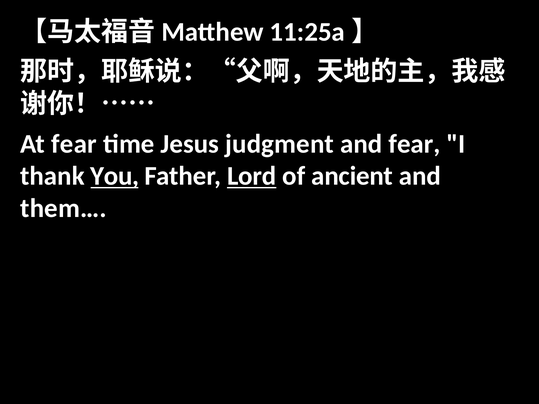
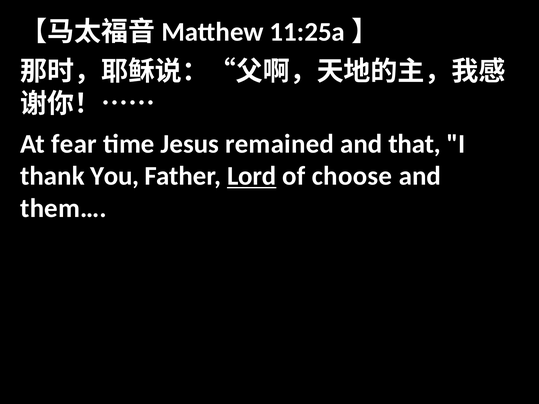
judgment: judgment -> remained (279, 144)
and fear: fear -> that (415, 144)
You underline: present -> none (115, 176)
ancient: ancient -> choose (352, 176)
